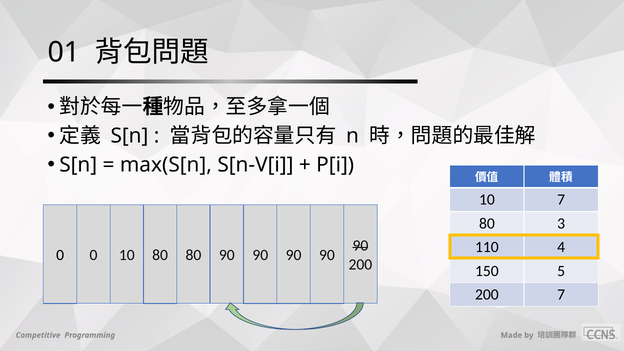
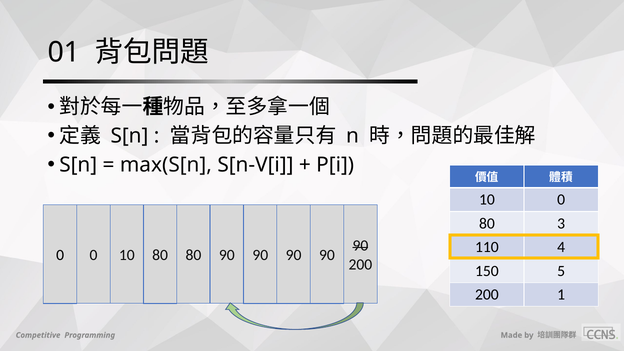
10 7: 7 -> 0 (561, 200)
200 7: 7 -> 1 (561, 295)
